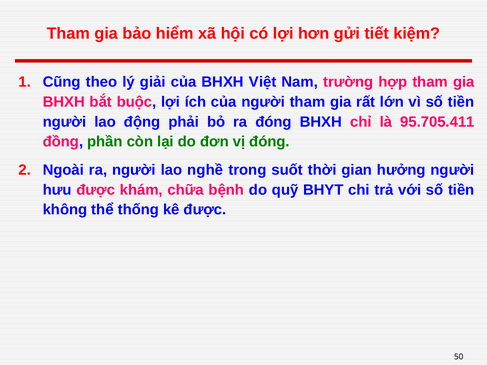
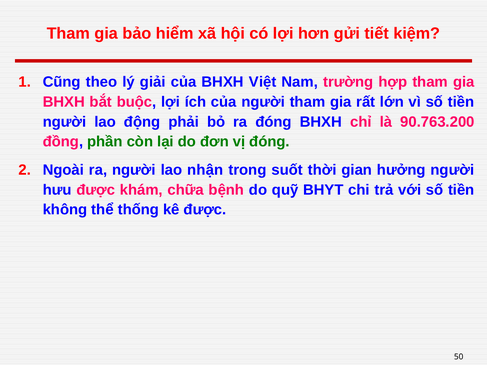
95.705.411: 95.705.411 -> 90.763.200 (437, 122)
nghề: nghề -> nhận (205, 170)
